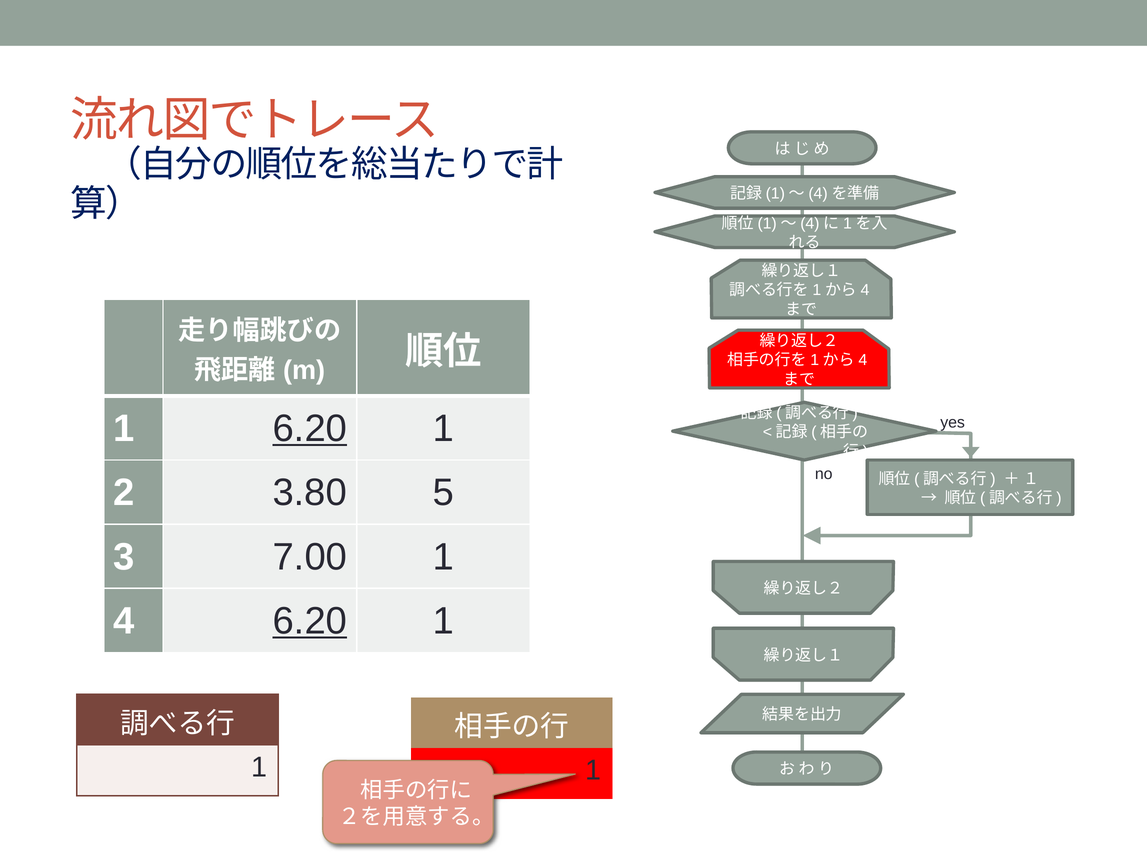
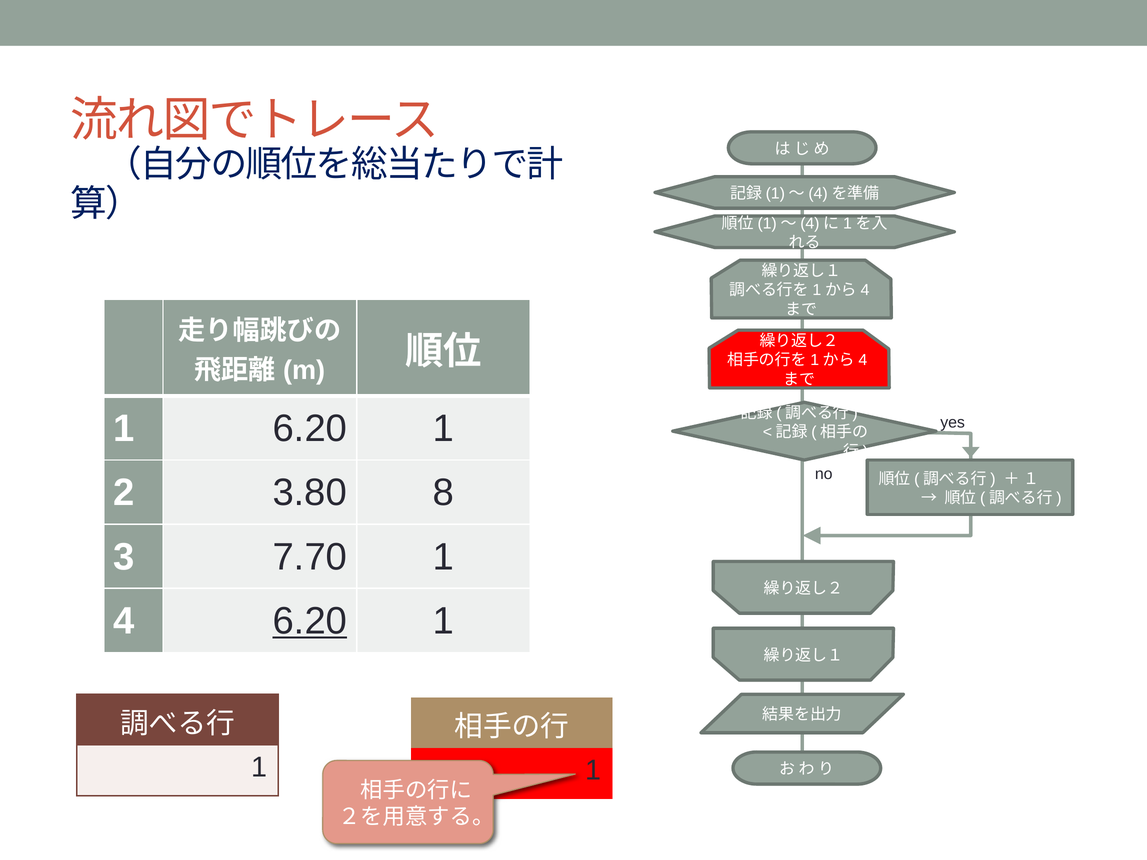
6.20 underline: present -> none (310, 429)
5: 5 -> 8 (443, 493)
7.00: 7.00 -> 7.70 (310, 557)
